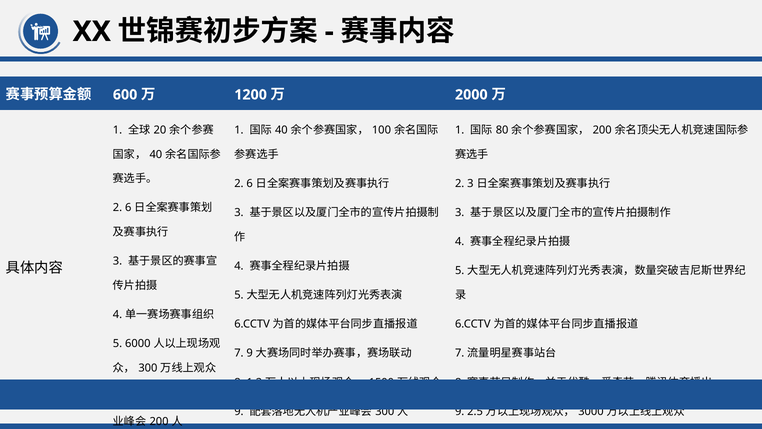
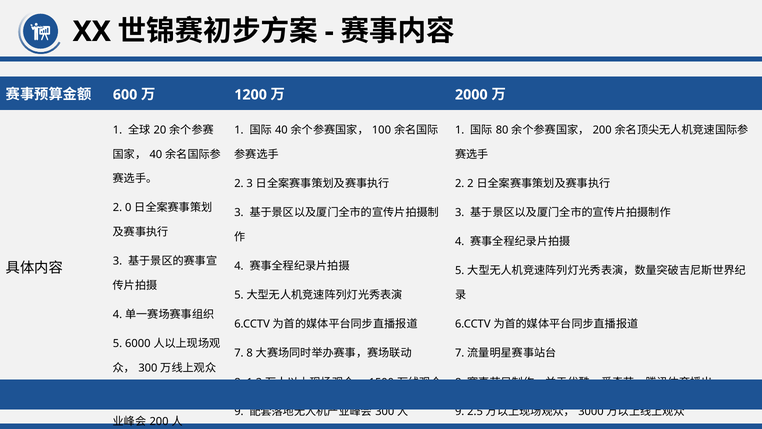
6: 6 -> 3 (250, 183)
2 3: 3 -> 2 (470, 183)
6: 6 -> 0 (128, 208)
7 9: 9 -> 8 (250, 353)
